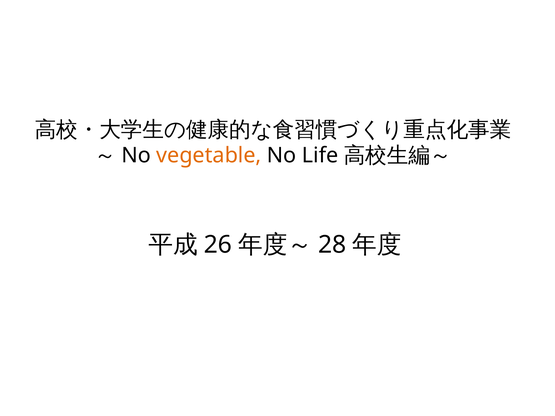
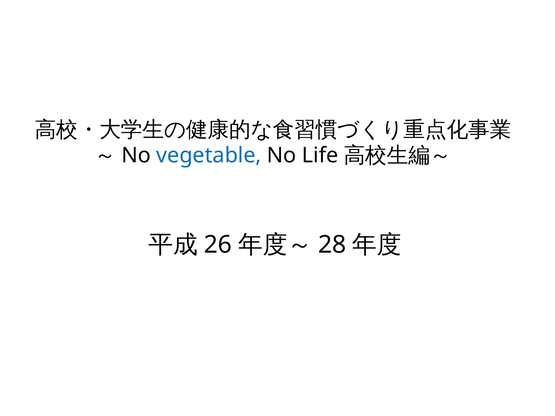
vegetable colour: orange -> blue (209, 156)
